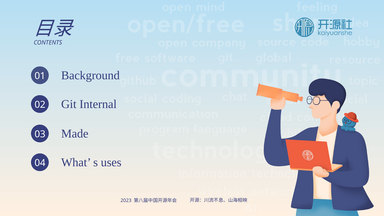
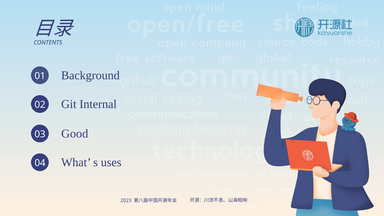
Made: Made -> Good (75, 134)
